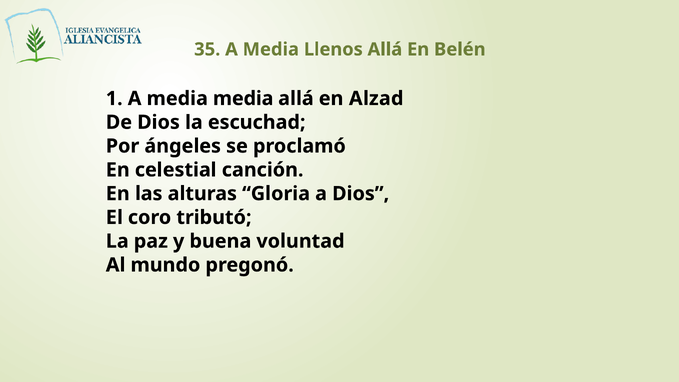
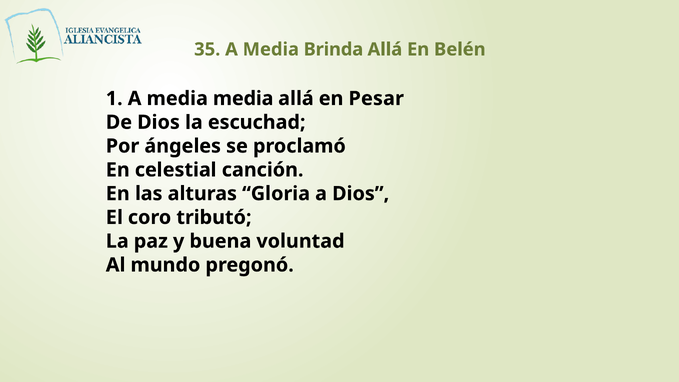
Llenos: Llenos -> Brinda (333, 49)
Alzad: Alzad -> Pesar (376, 99)
